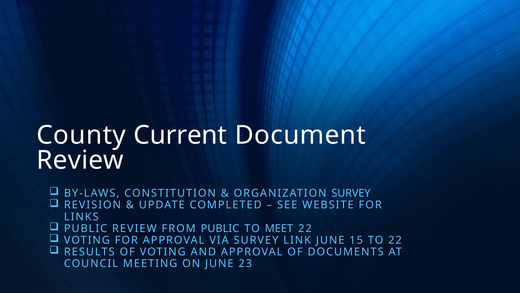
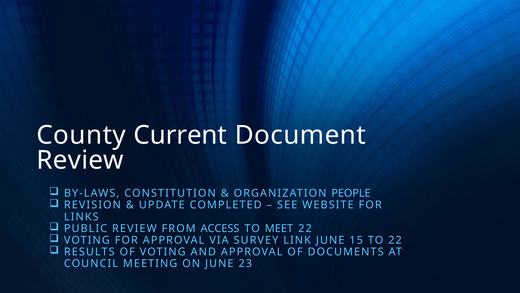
ORGANIZATION SURVEY: SURVEY -> PEOPLE (351, 193)
FROM PUBLIC: PUBLIC -> ACCESS (220, 228)
